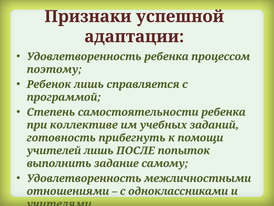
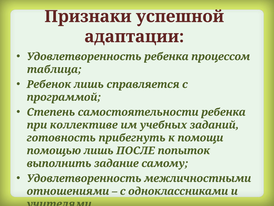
поэтому: поэтому -> таблица (54, 69)
учителей: учителей -> помощью (54, 150)
